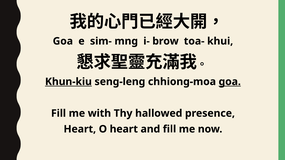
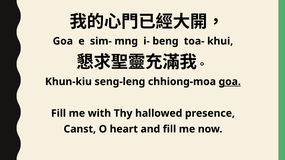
brow: brow -> beng (165, 41)
Khun-kiu underline: present -> none (68, 82)
Heart: Heart -> Canst (80, 129)
